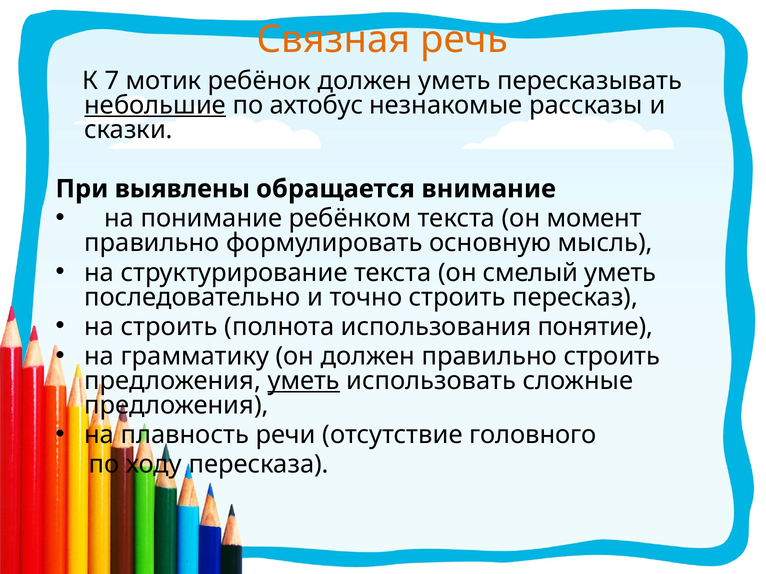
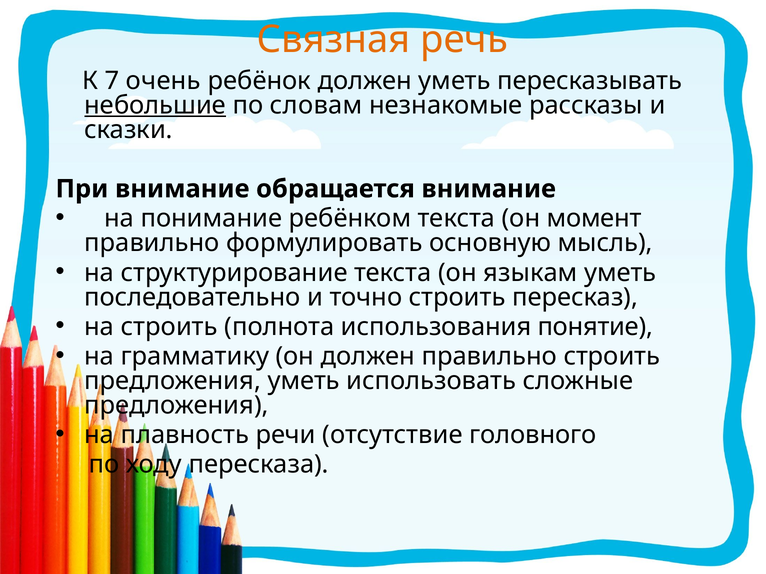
мотик: мотик -> очень (163, 81)
ахтобус: ахтобус -> словам (316, 105)
При выявлены: выявлены -> внимание (182, 189)
смелый: смелый -> языкам (530, 273)
уметь underline: present -> none (304, 381)
